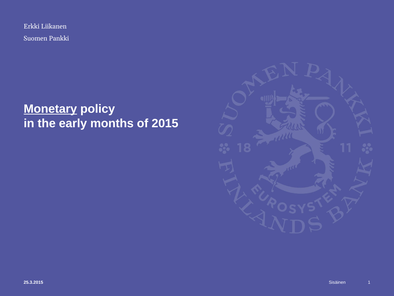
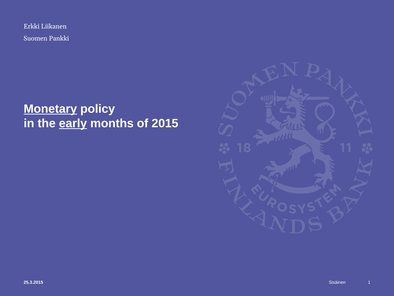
early underline: none -> present (73, 123)
